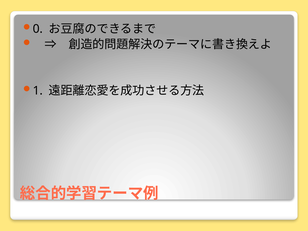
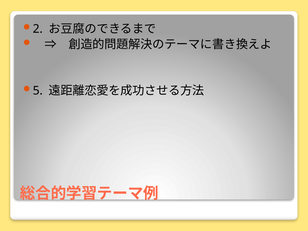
0: 0 -> 2 (38, 29)
1: 1 -> 5 (38, 91)
